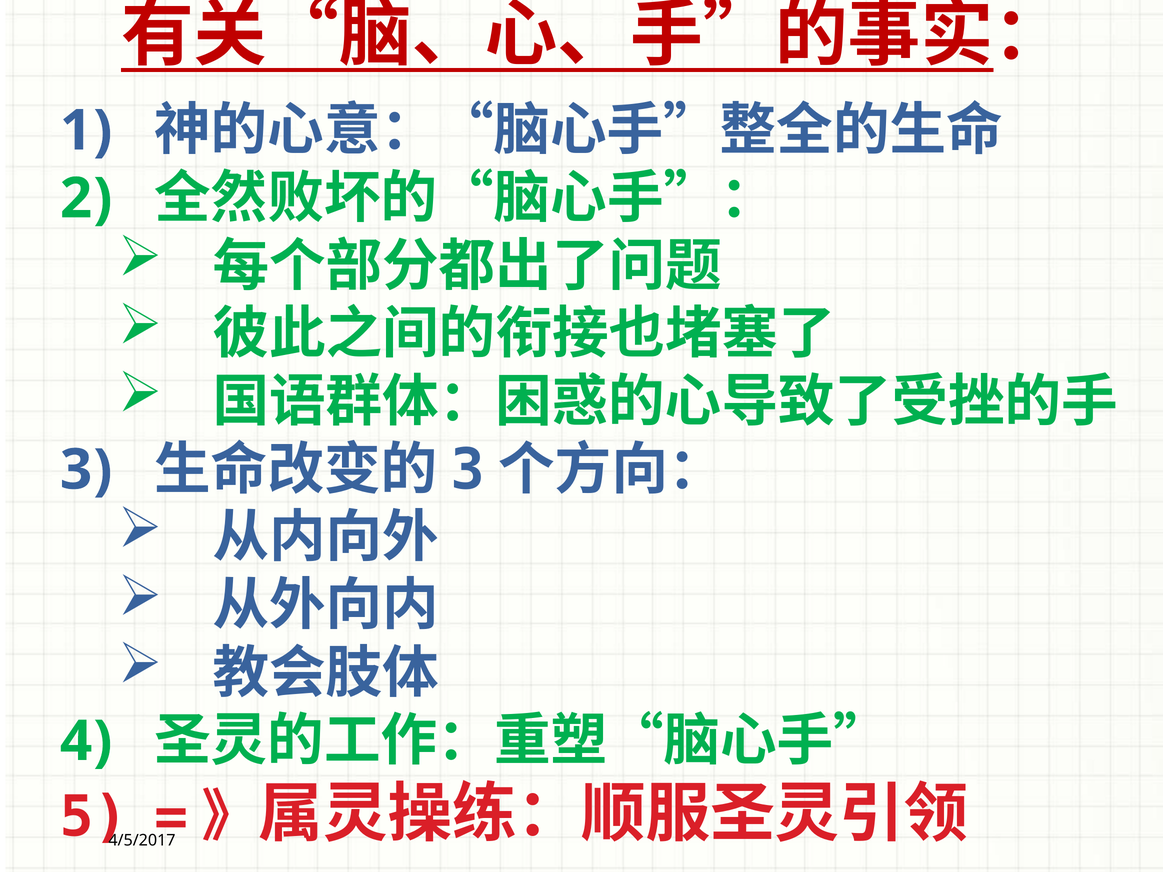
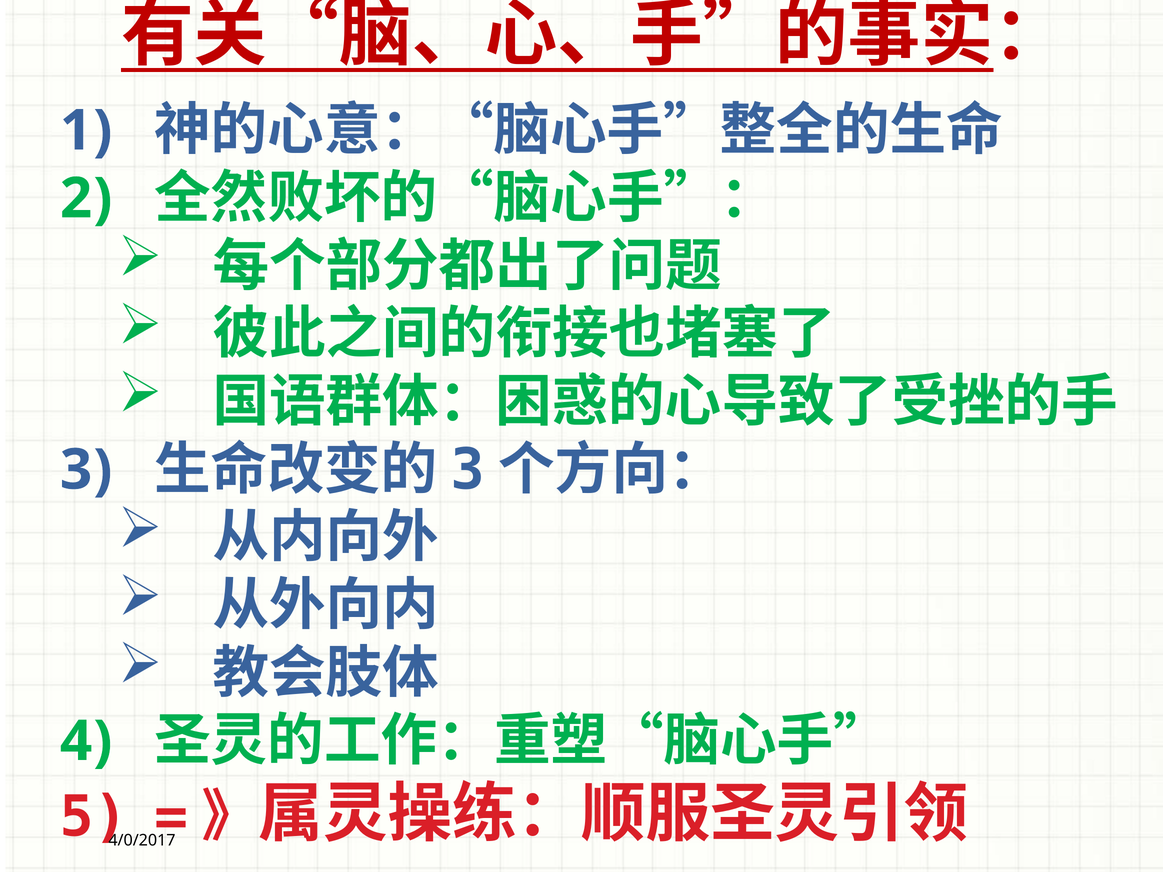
4/5/2017: 4/5/2017 -> 4/0/2017 (142, 841)
